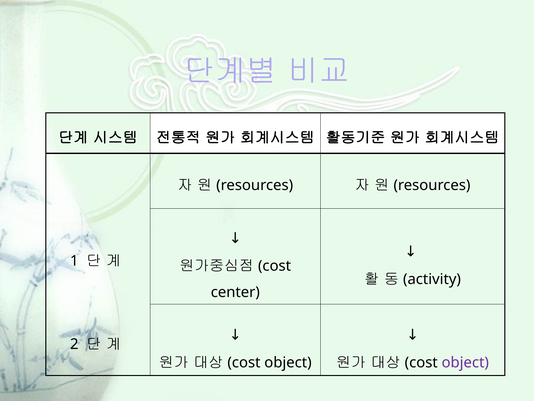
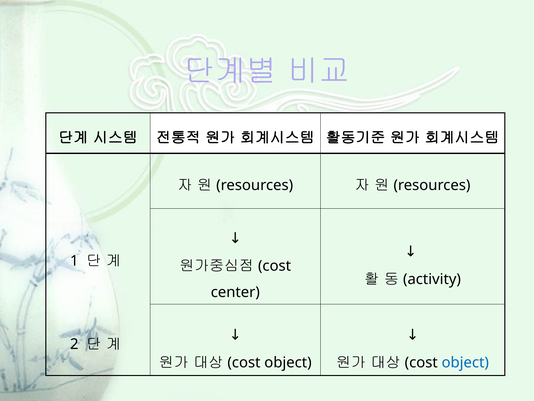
object colour: purple -> blue (465, 362)
